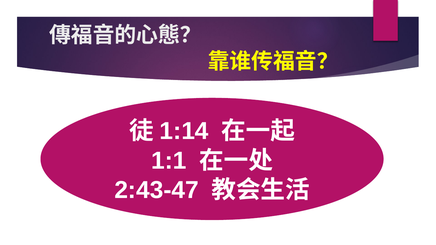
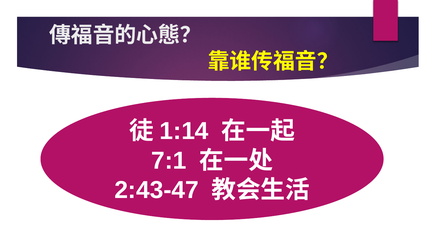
1:1: 1:1 -> 7:1 (169, 161)
